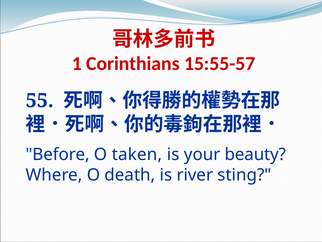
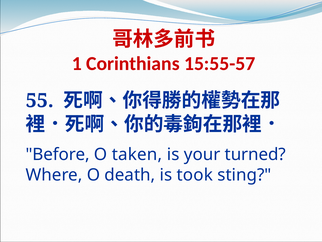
beauty: beauty -> turned (255, 154)
river: river -> took (195, 175)
